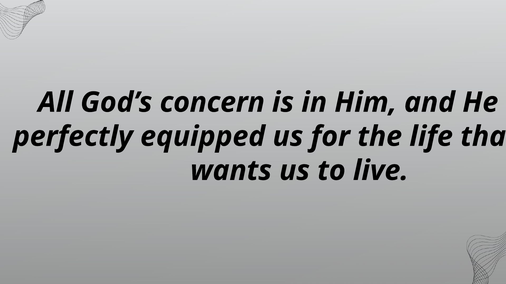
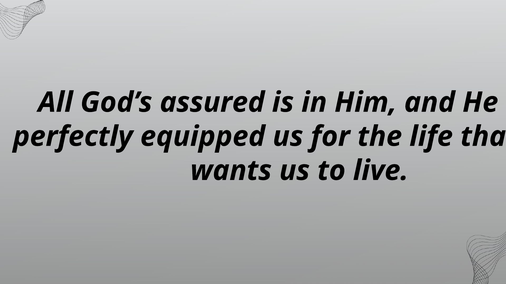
concern: concern -> assured (212, 103)
